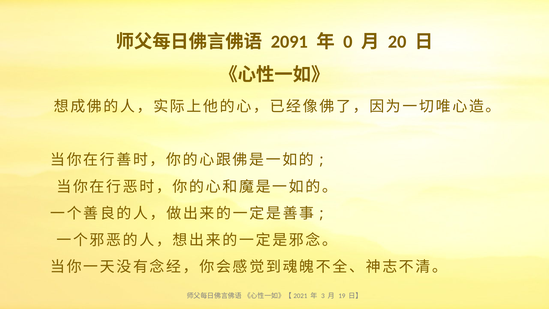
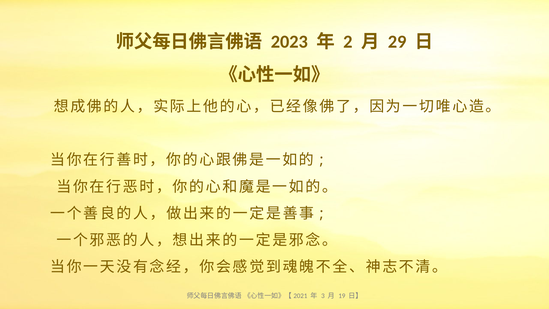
2091: 2091 -> 2023 (289, 42)
0: 0 -> 2 (348, 42)
20: 20 -> 29 (397, 42)
